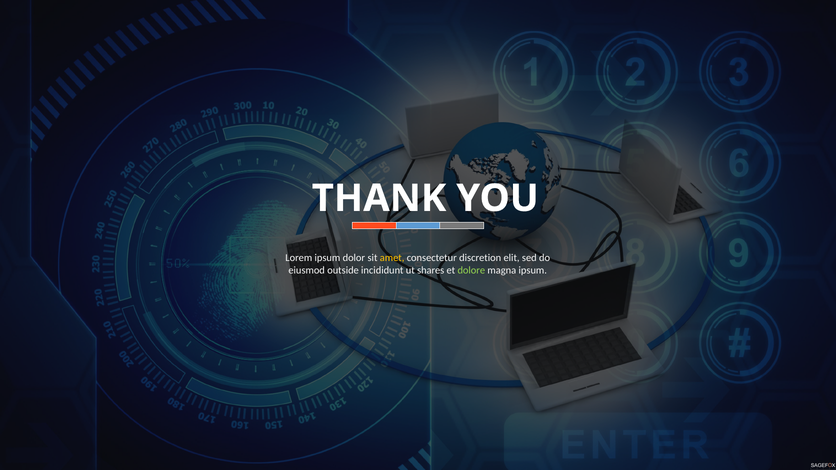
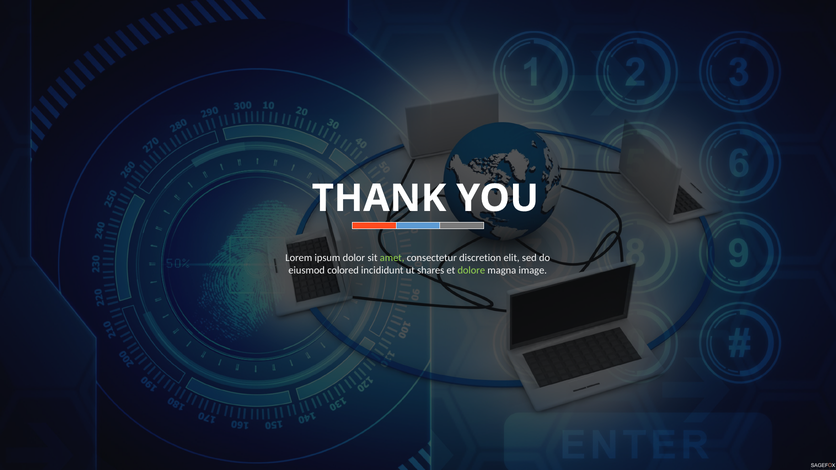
amet colour: yellow -> light green (392, 258)
outside: outside -> colored (343, 271)
magna ipsum: ipsum -> image (533, 271)
